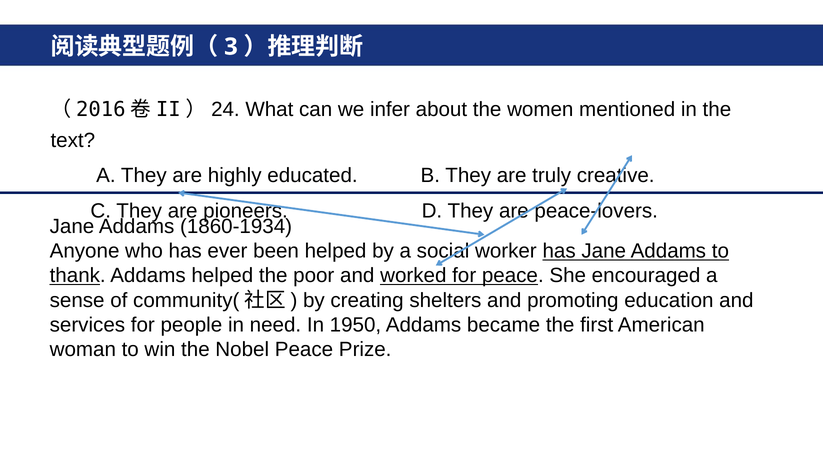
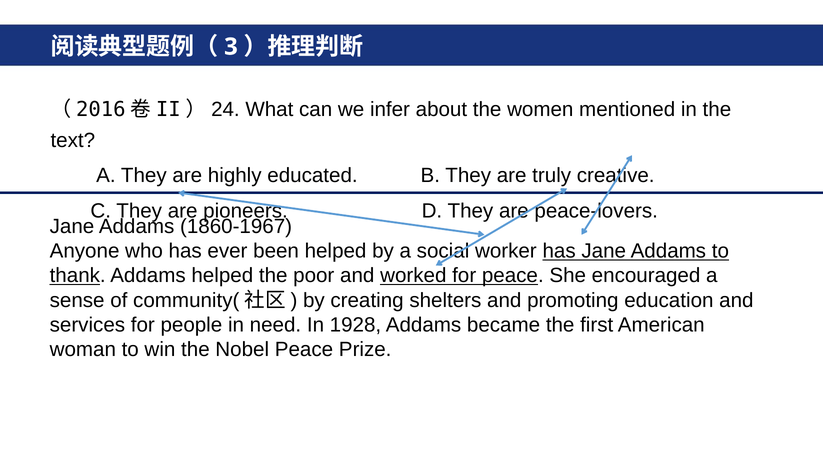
1860-1934: 1860-1934 -> 1860-1967 (236, 226)
1950: 1950 -> 1928 (355, 325)
